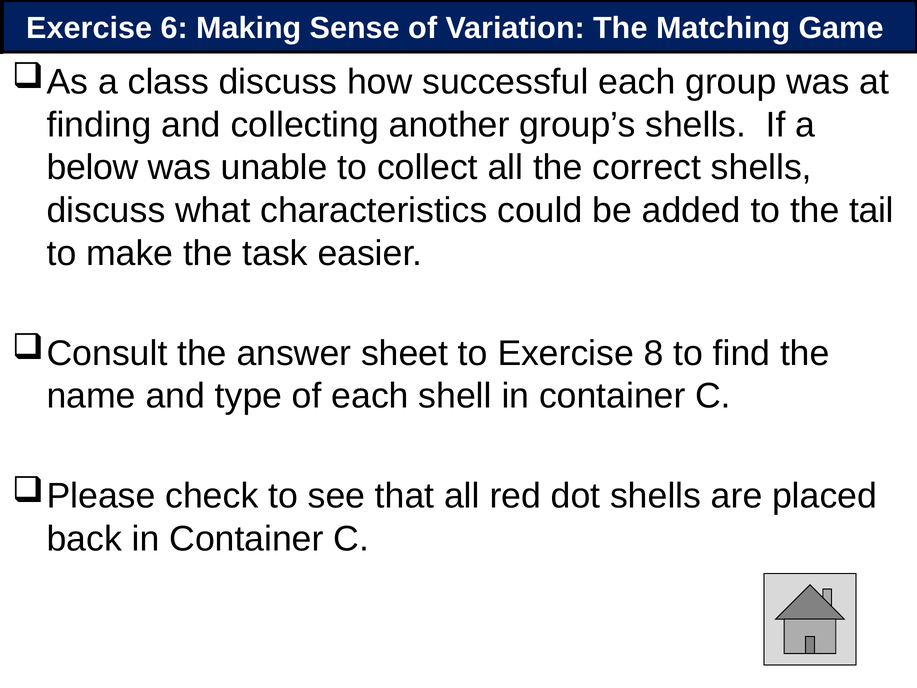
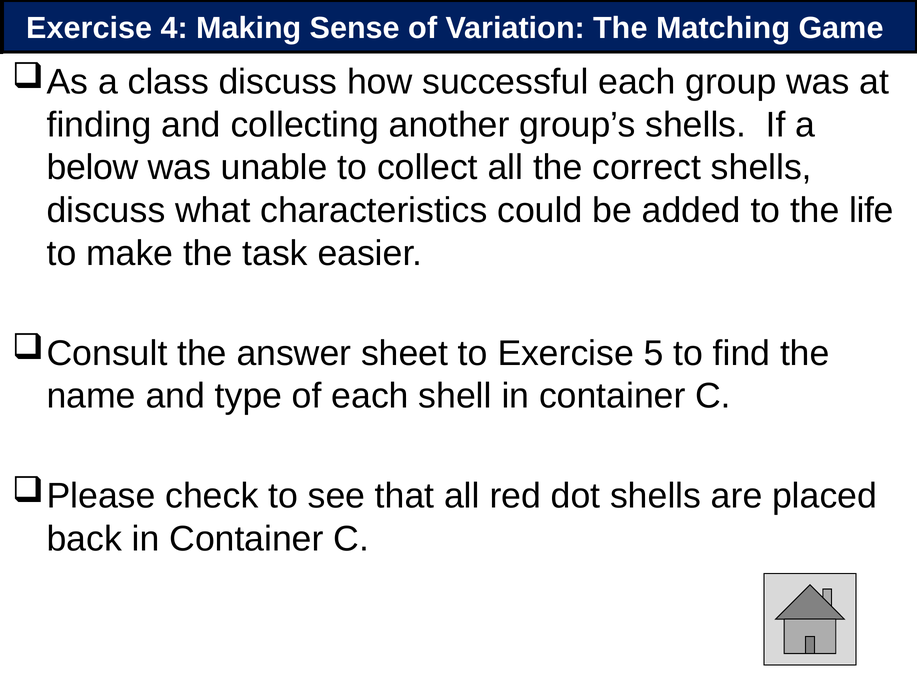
6: 6 -> 4 (174, 28)
tail: tail -> life (871, 210)
8: 8 -> 5 (654, 353)
